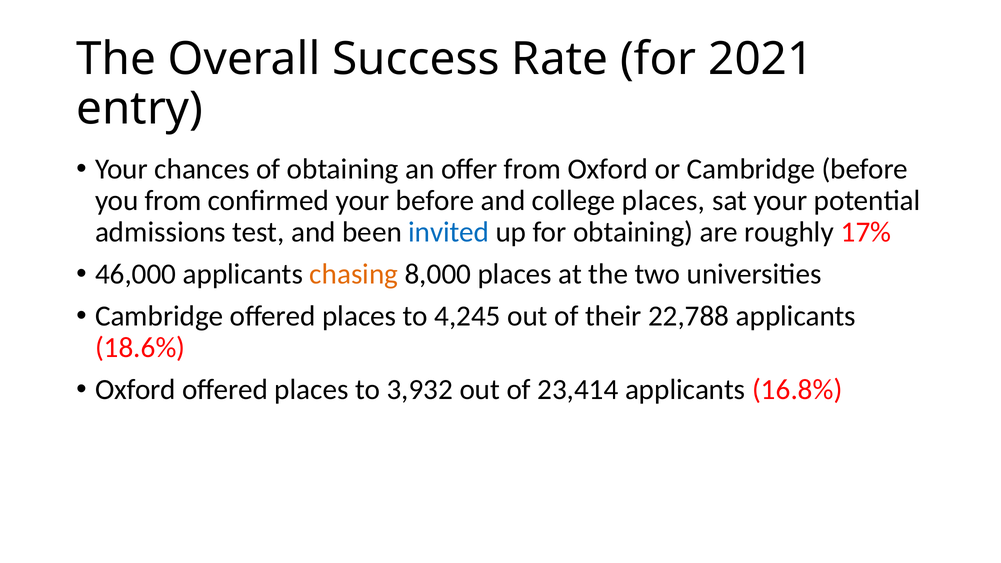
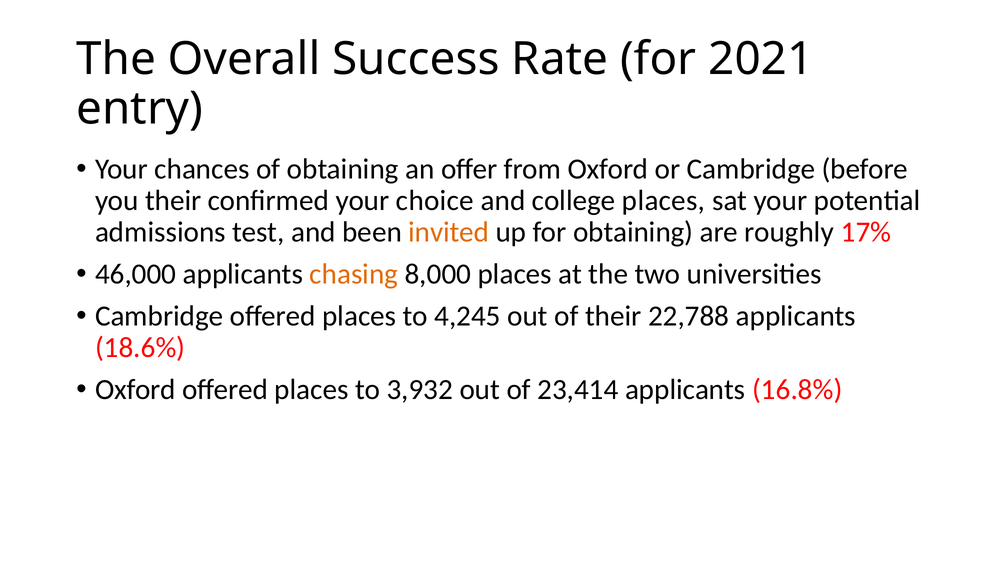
you from: from -> their (173, 201)
your before: before -> choice (435, 201)
invited colour: blue -> orange (449, 232)
